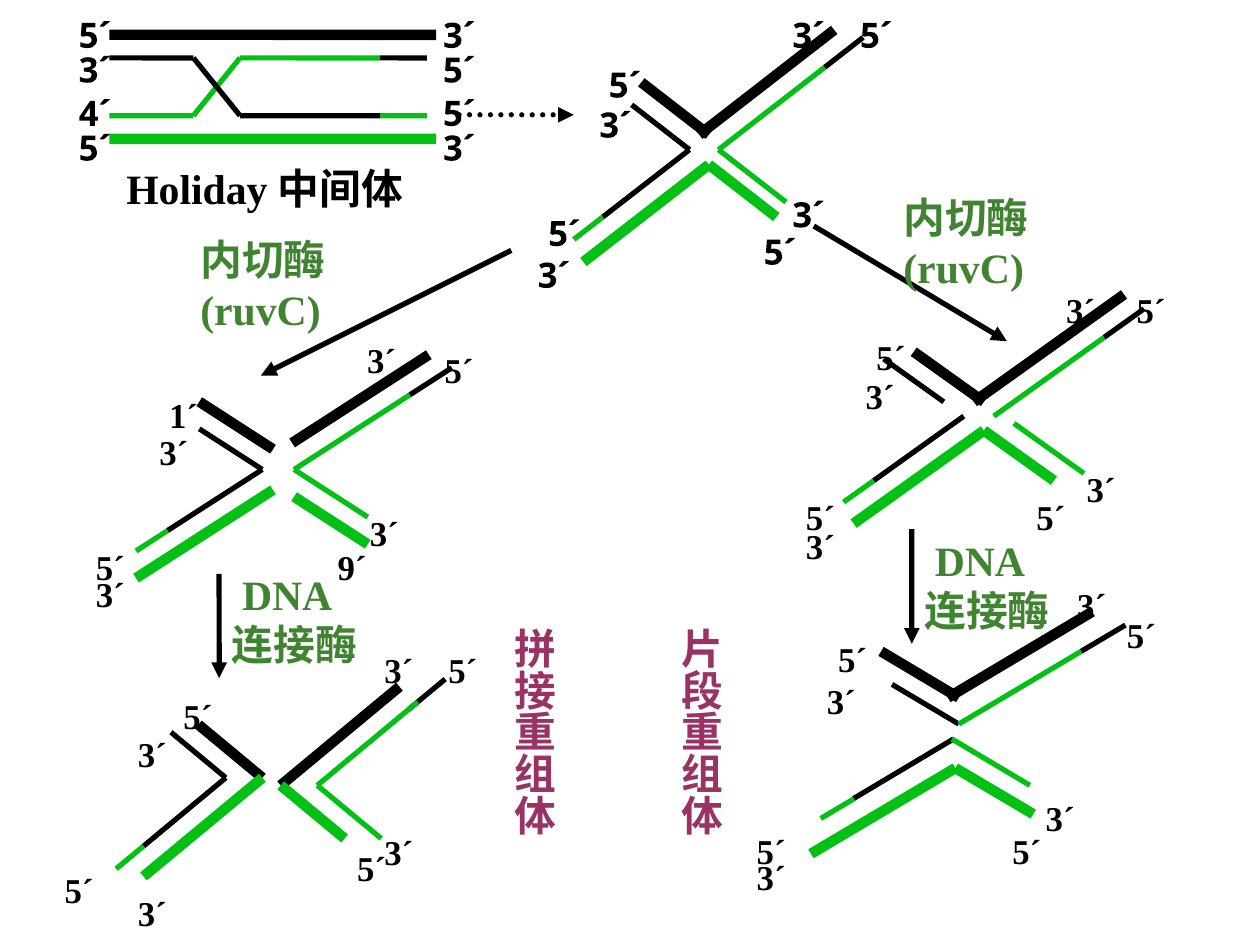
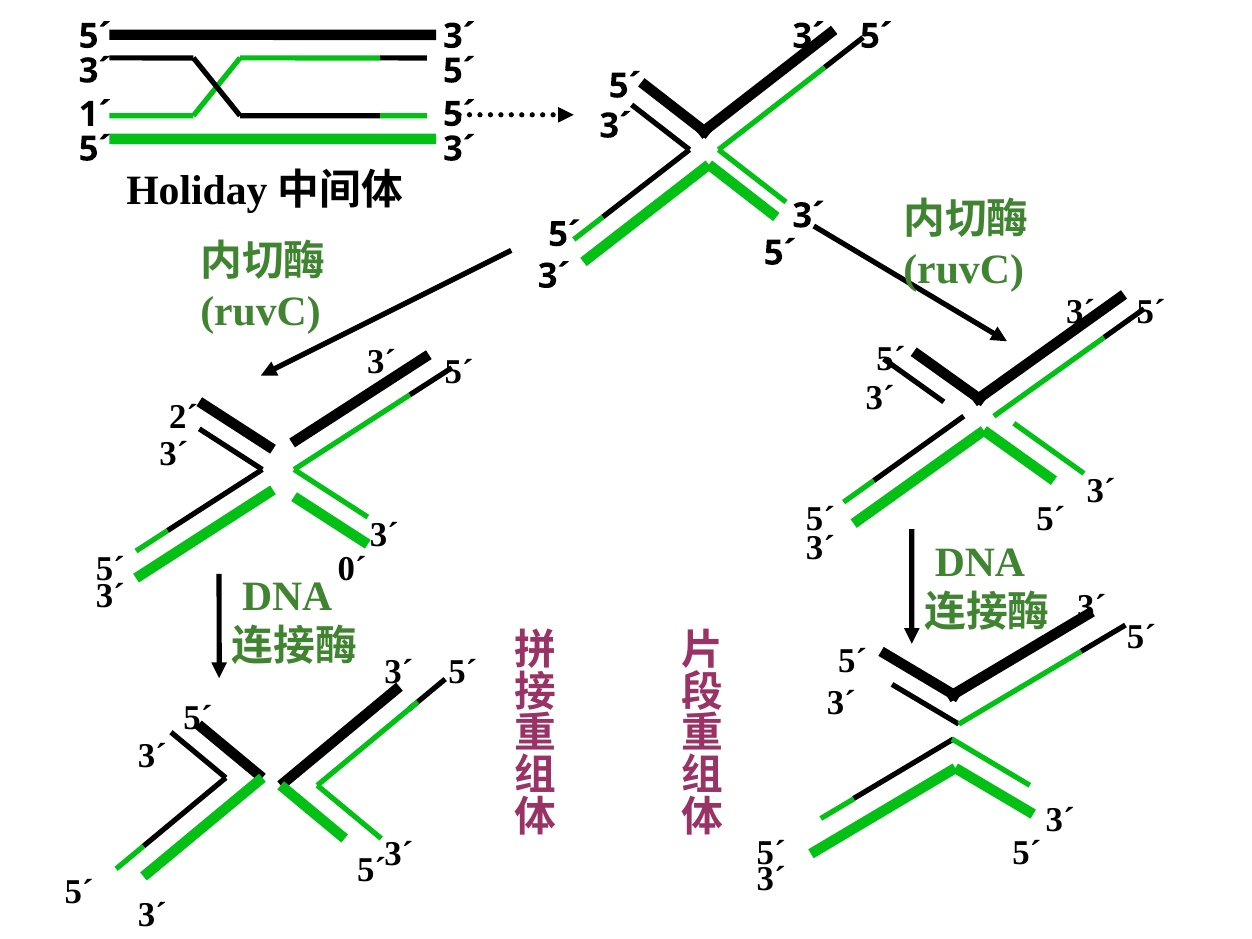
4´: 4´ -> 1´ (95, 114)
1´: 1´ -> 2´ (184, 417)
9´: 9´ -> 0´ (352, 569)
